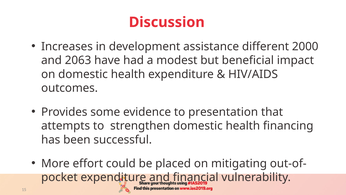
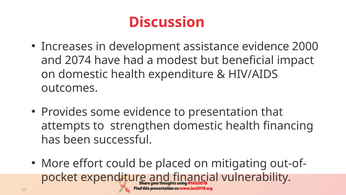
assistance different: different -> evidence (266, 46)
2063: 2063 -> 2074 (78, 60)
